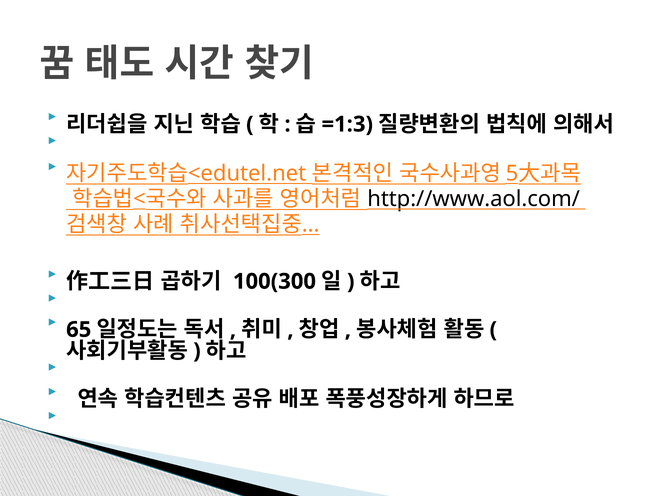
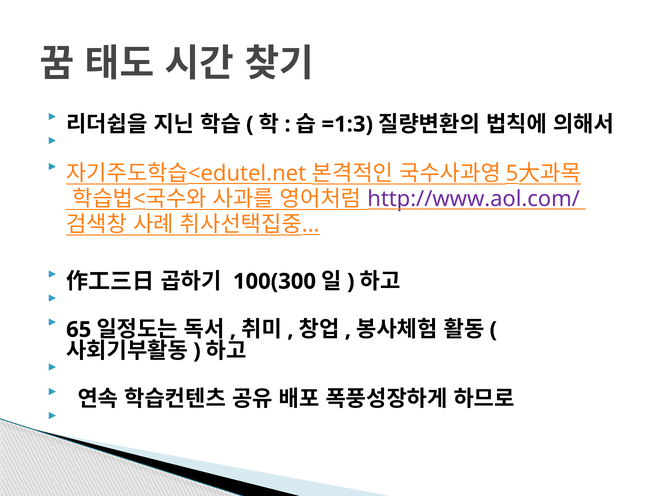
http://www.aol.com/ colour: black -> purple (474, 199)
